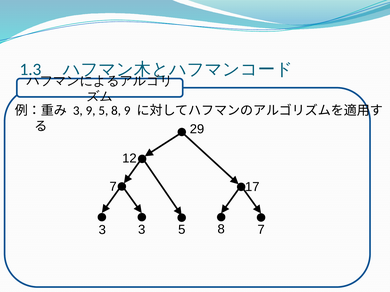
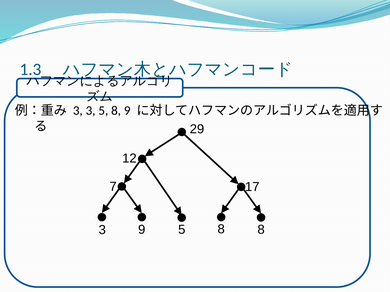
3 9: 9 -> 3 (91, 111)
3 3: 3 -> 9 (142, 230)
8 7: 7 -> 8 (261, 230)
